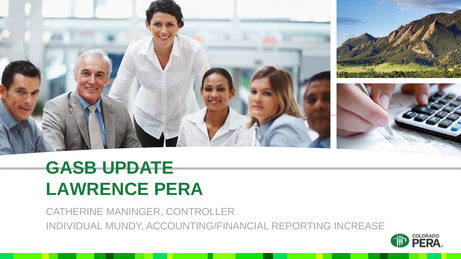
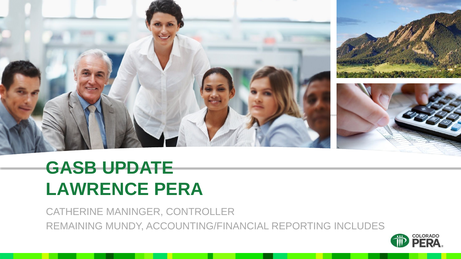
INDIVIDUAL: INDIVIDUAL -> REMAINING (74, 226)
INCREASE: INCREASE -> INCLUDES (359, 226)
